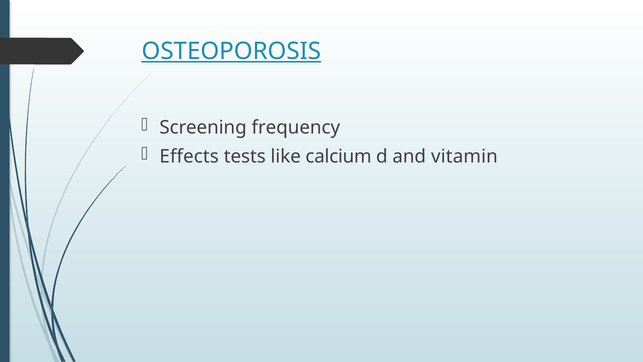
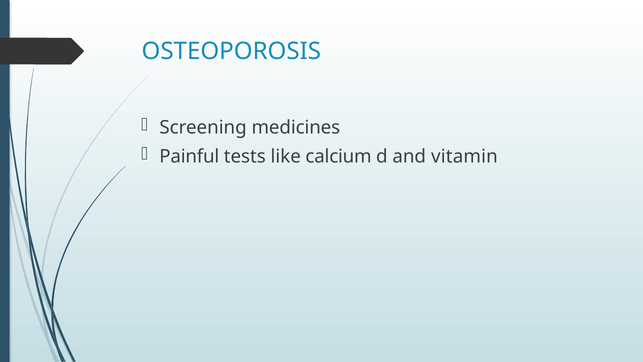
OSTEOPOROSIS underline: present -> none (231, 51)
frequency: frequency -> medicines (296, 127)
Effects: Effects -> Painful (189, 157)
